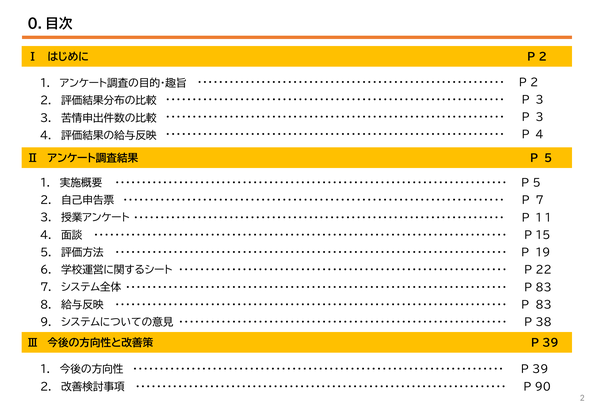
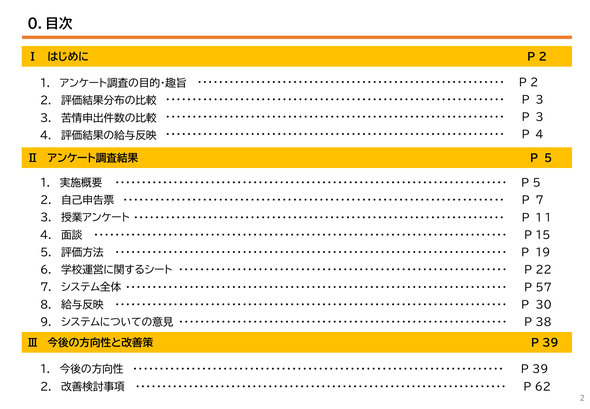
P 83: 83 -> 57 (544, 287)
Ｐ 83: 83 -> 30 (544, 305)
90: 90 -> 62 (543, 386)
